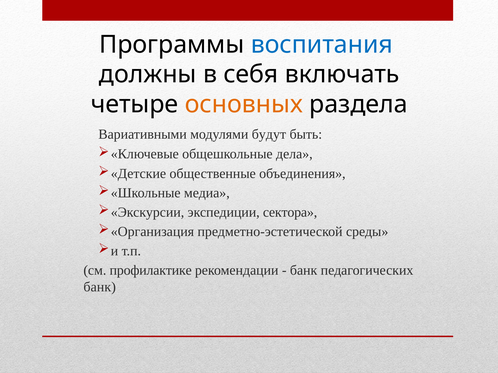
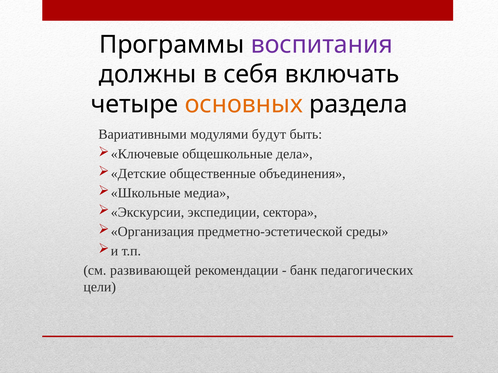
воспитания colour: blue -> purple (322, 45)
профилактике: профилактике -> развивающей (151, 271)
банк: банк -> цели (100, 287)
